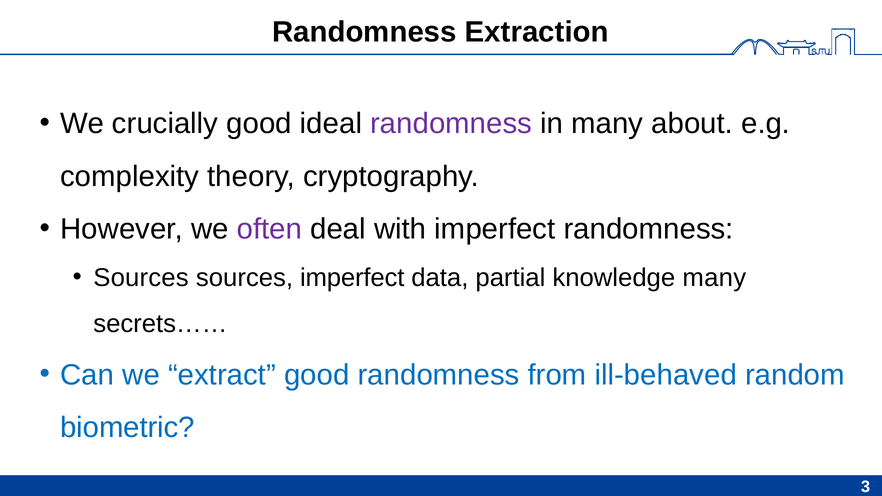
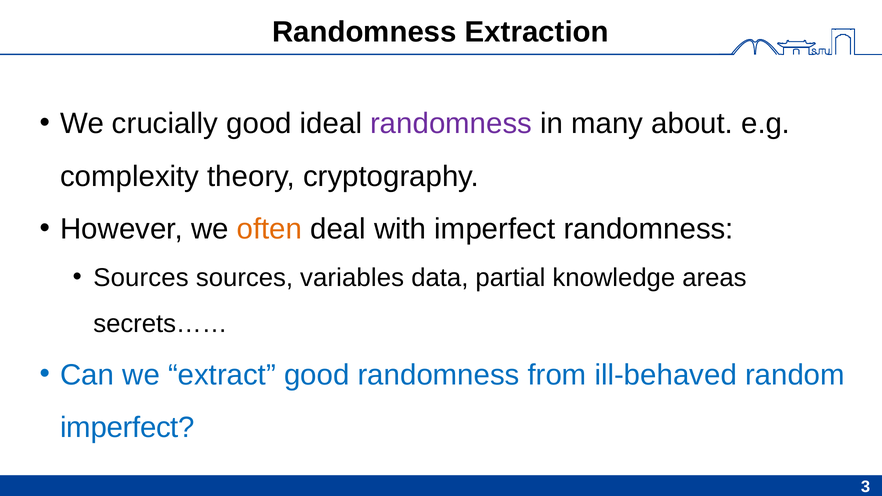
often colour: purple -> orange (269, 229)
sources imperfect: imperfect -> variables (352, 278)
knowledge many: many -> areas (714, 278)
biometric: biometric -> imperfect (127, 428)
